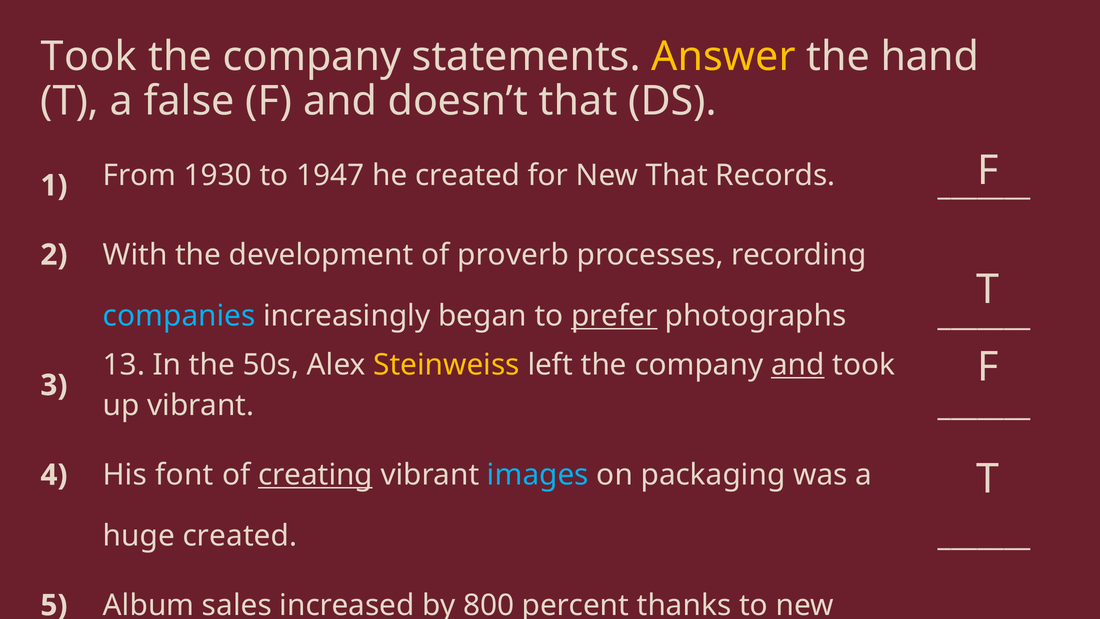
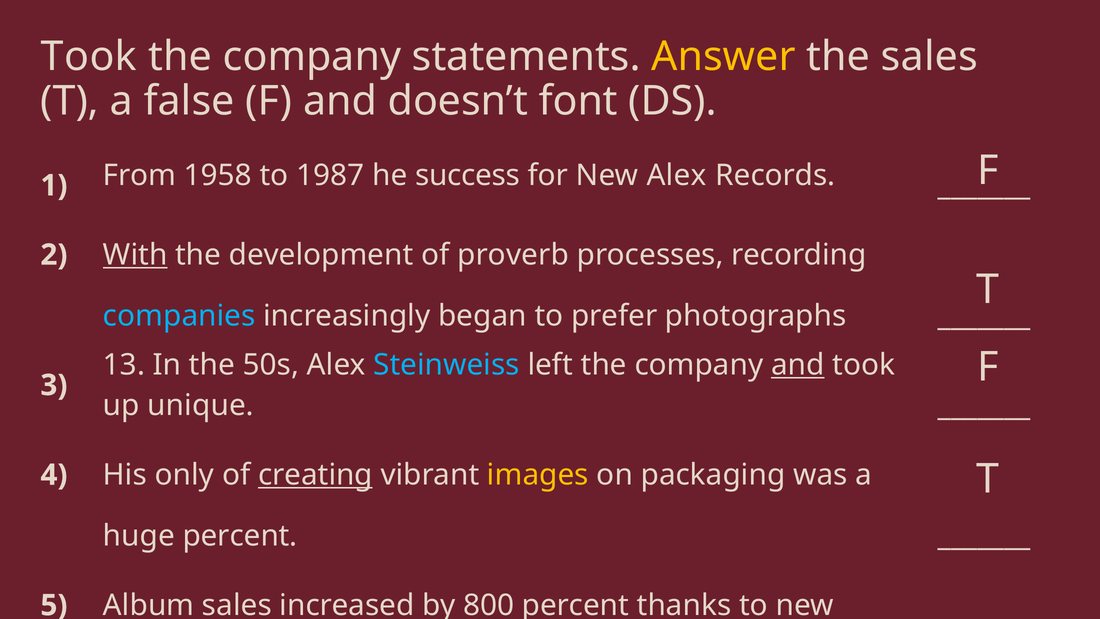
the hand: hand -> sales (929, 57)
doesn’t that: that -> font (578, 101)
1930: 1930 -> 1958 (218, 175)
1947: 1947 -> 1987 (330, 175)
he created: created -> success (468, 175)
New That: That -> Alex (677, 175)
With underline: none -> present (135, 255)
prefer underline: present -> none (614, 316)
Steinweiss colour: yellow -> light blue (446, 365)
up vibrant: vibrant -> unique (201, 405)
font: font -> only (184, 475)
images colour: light blue -> yellow (538, 475)
huge created: created -> percent (240, 536)
